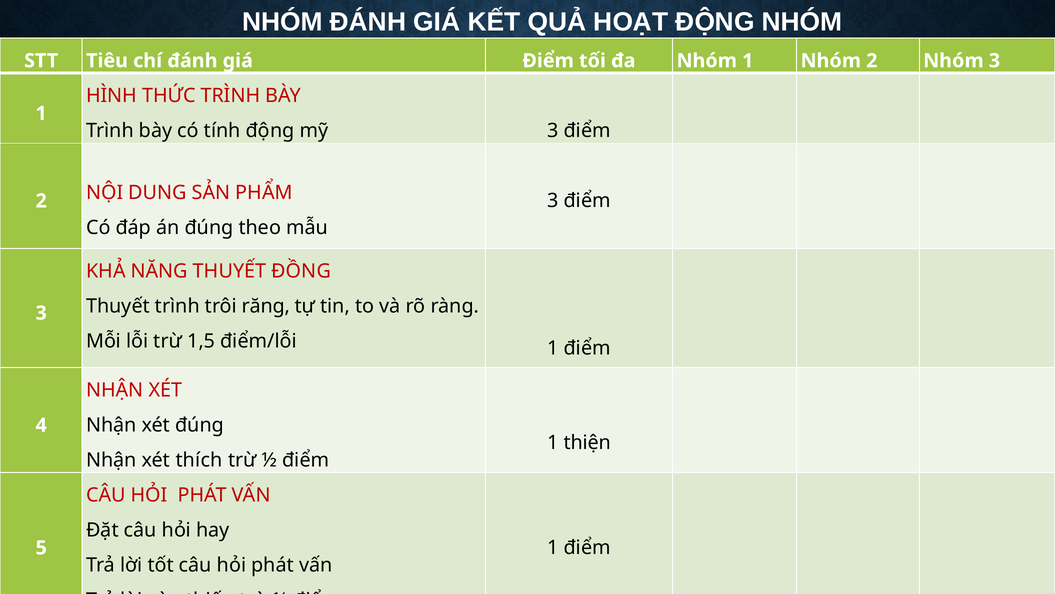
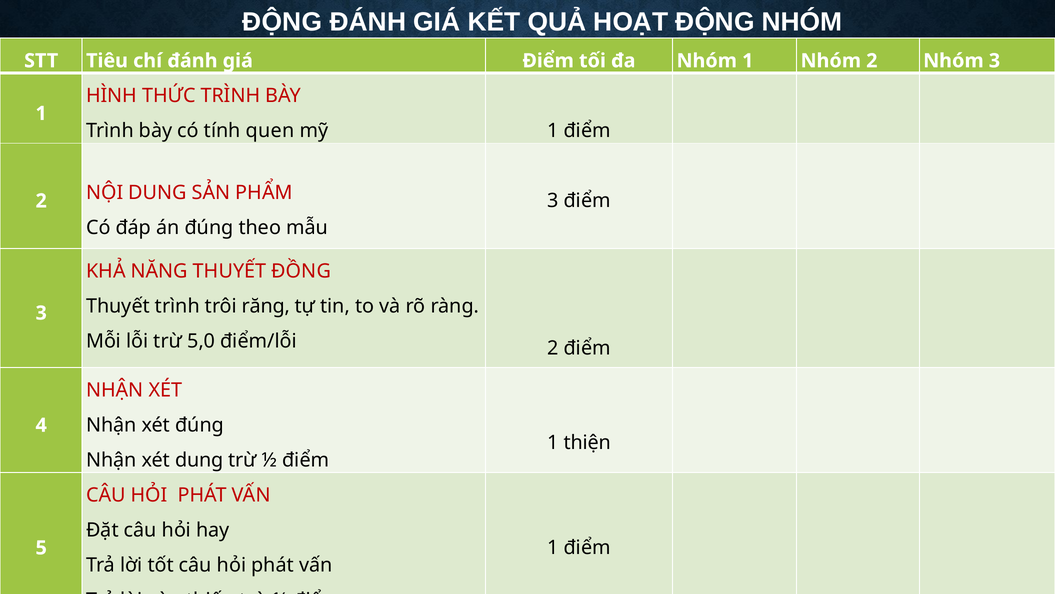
NHÓM: NHÓM -> ĐỘNG (282, 22)
tính động: động -> quen (270, 131)
mỹ 3: 3 -> 1 (553, 131)
1,5: 1,5 -> 5,0 (201, 341)
điểm/lỗi 1: 1 -> 2 (553, 348)
xét thích: thích -> dung (199, 460)
